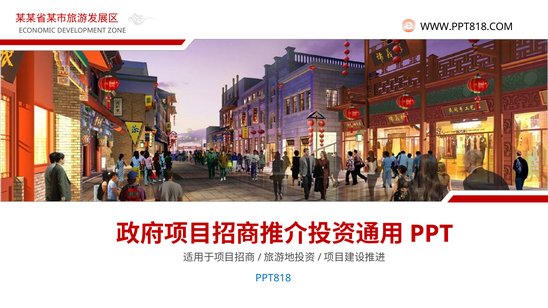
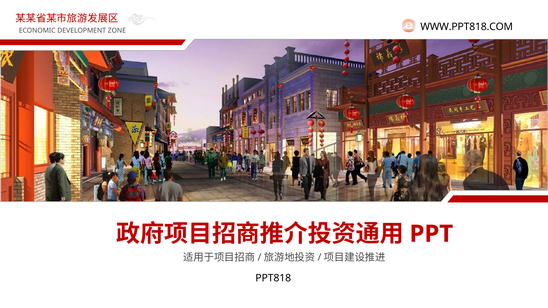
PPT818 colour: blue -> black (273, 278)
